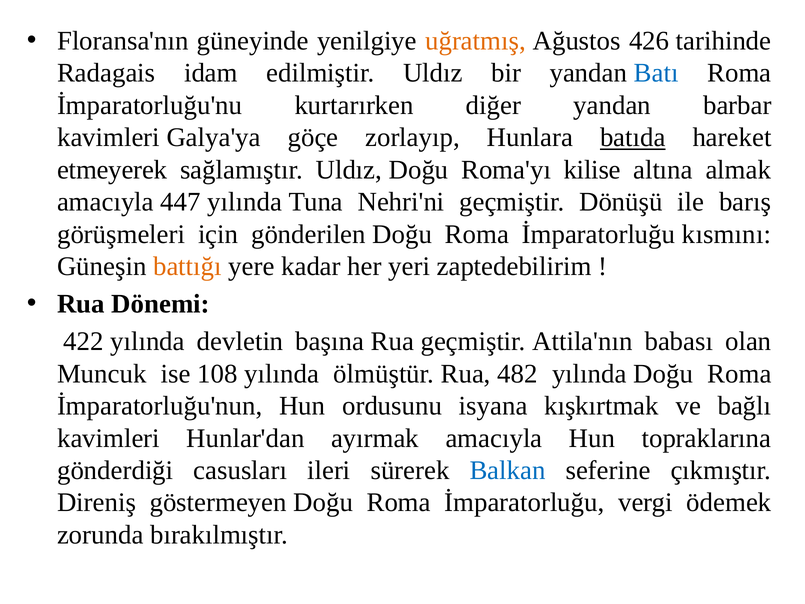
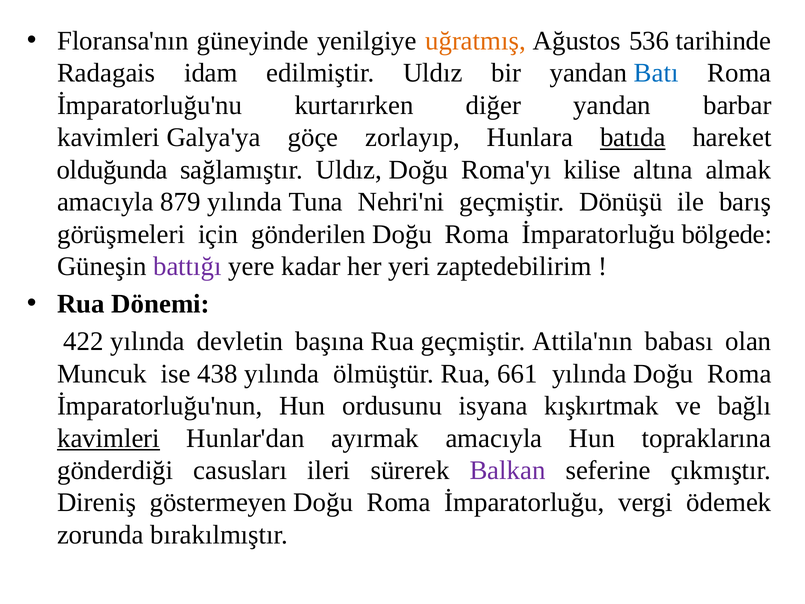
426: 426 -> 536 (649, 41)
etmeyerek: etmeyerek -> olduğunda (112, 170)
447: 447 -> 879 (181, 202)
kısmını: kısmını -> bölgede (727, 234)
battığı colour: orange -> purple (187, 266)
108: 108 -> 438 (218, 374)
482: 482 -> 661 (517, 374)
kavimleri underline: none -> present (108, 438)
Balkan colour: blue -> purple (508, 470)
